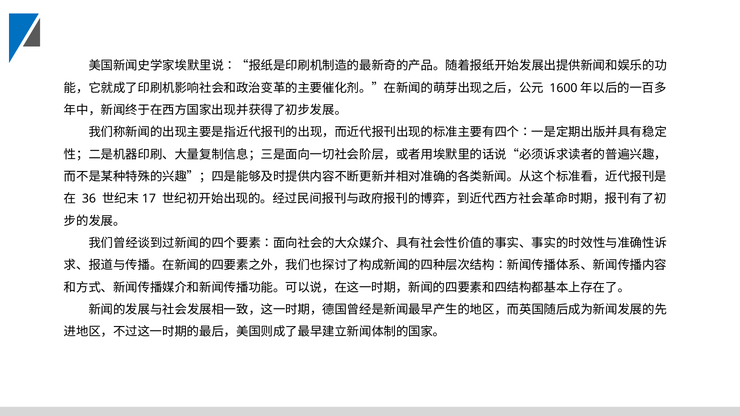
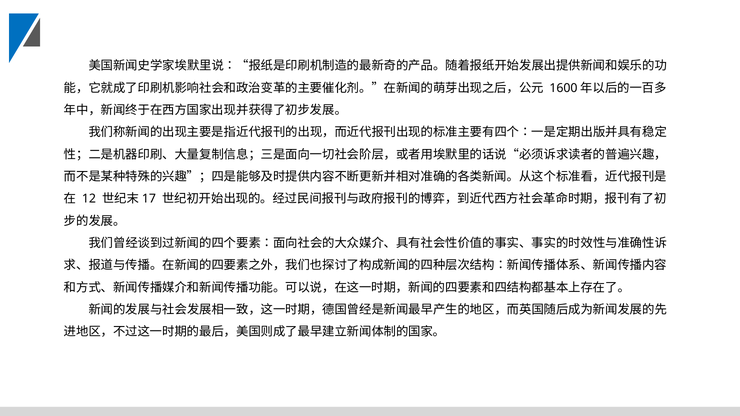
36: 36 -> 12 (89, 199)
